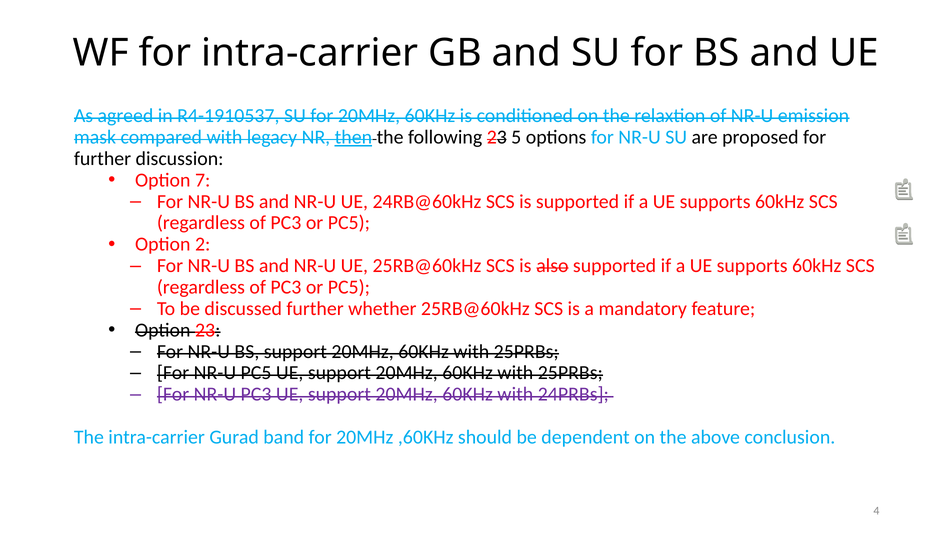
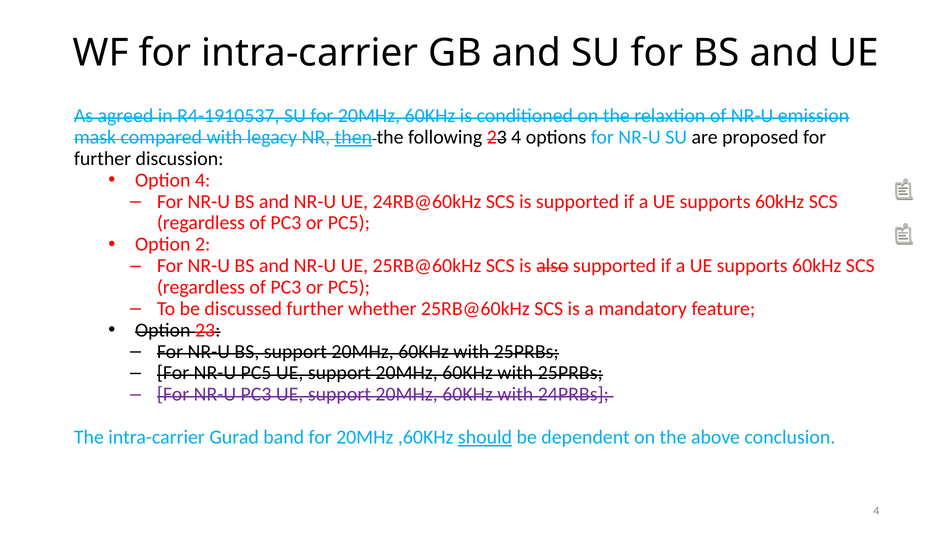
23 5: 5 -> 4 (516, 137)
Option 7: 7 -> 4 (203, 180)
should underline: none -> present (485, 438)
